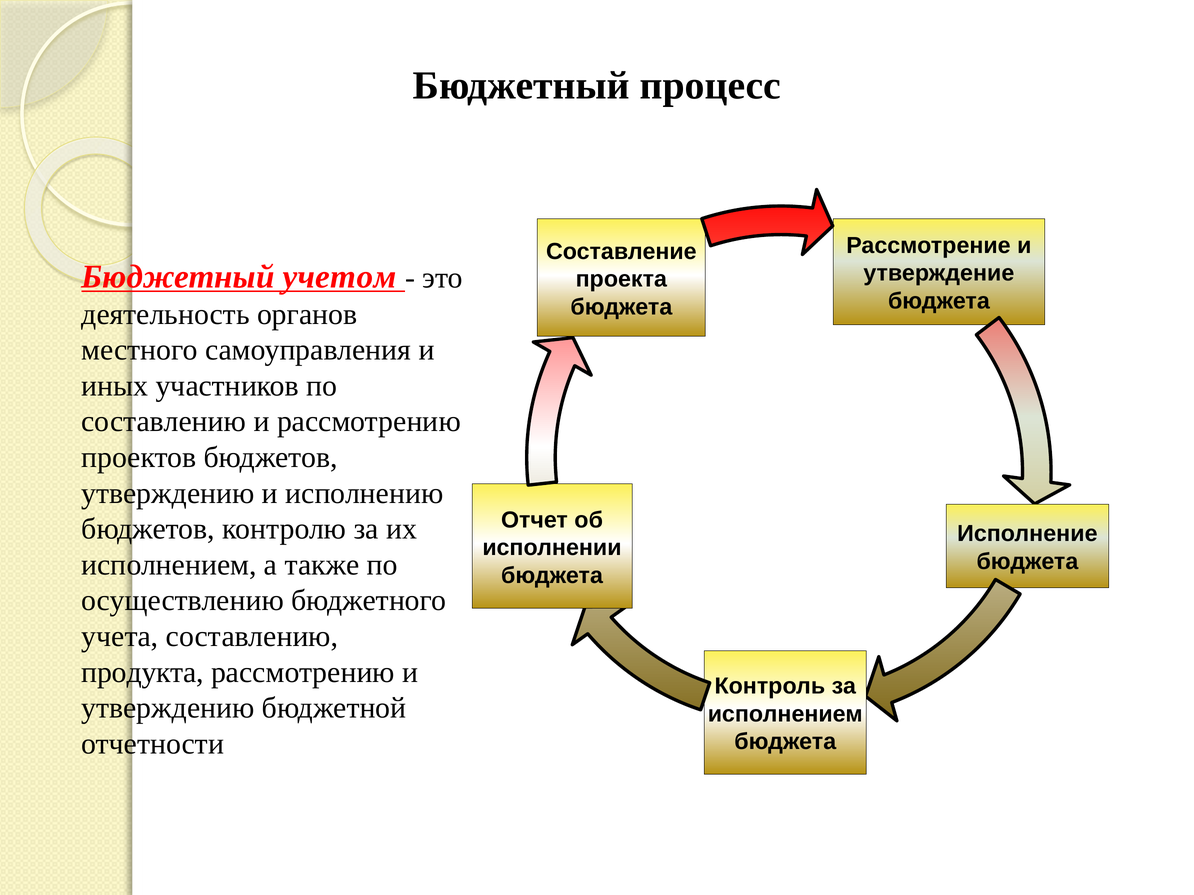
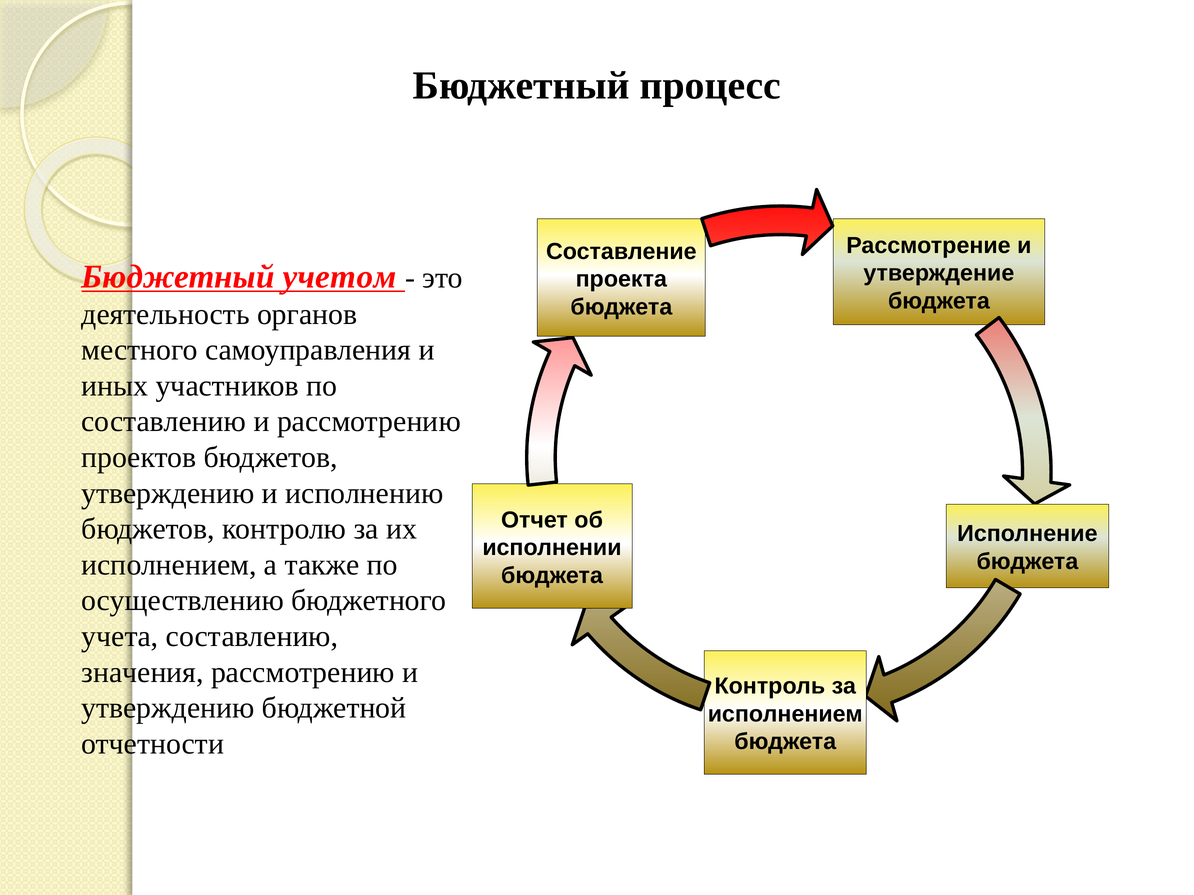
продукта: продукта -> значения (142, 673)
